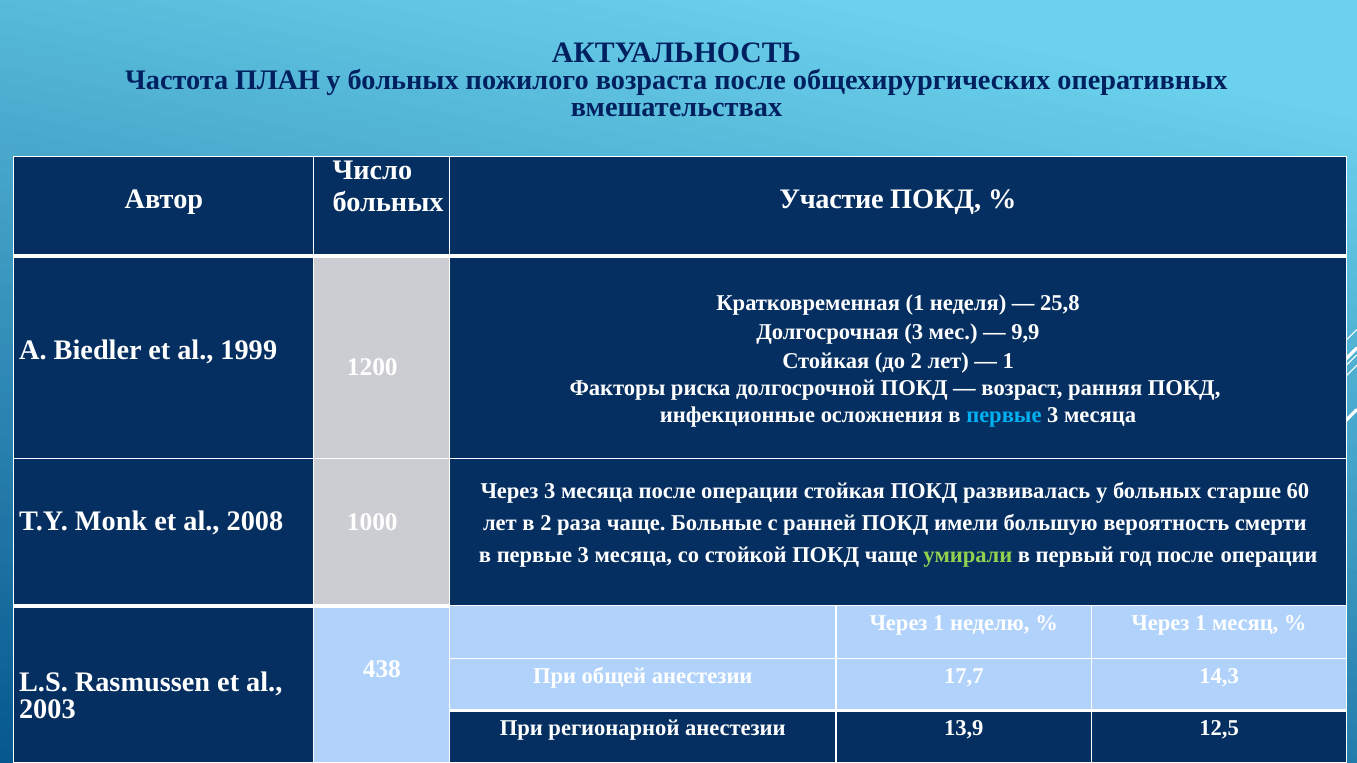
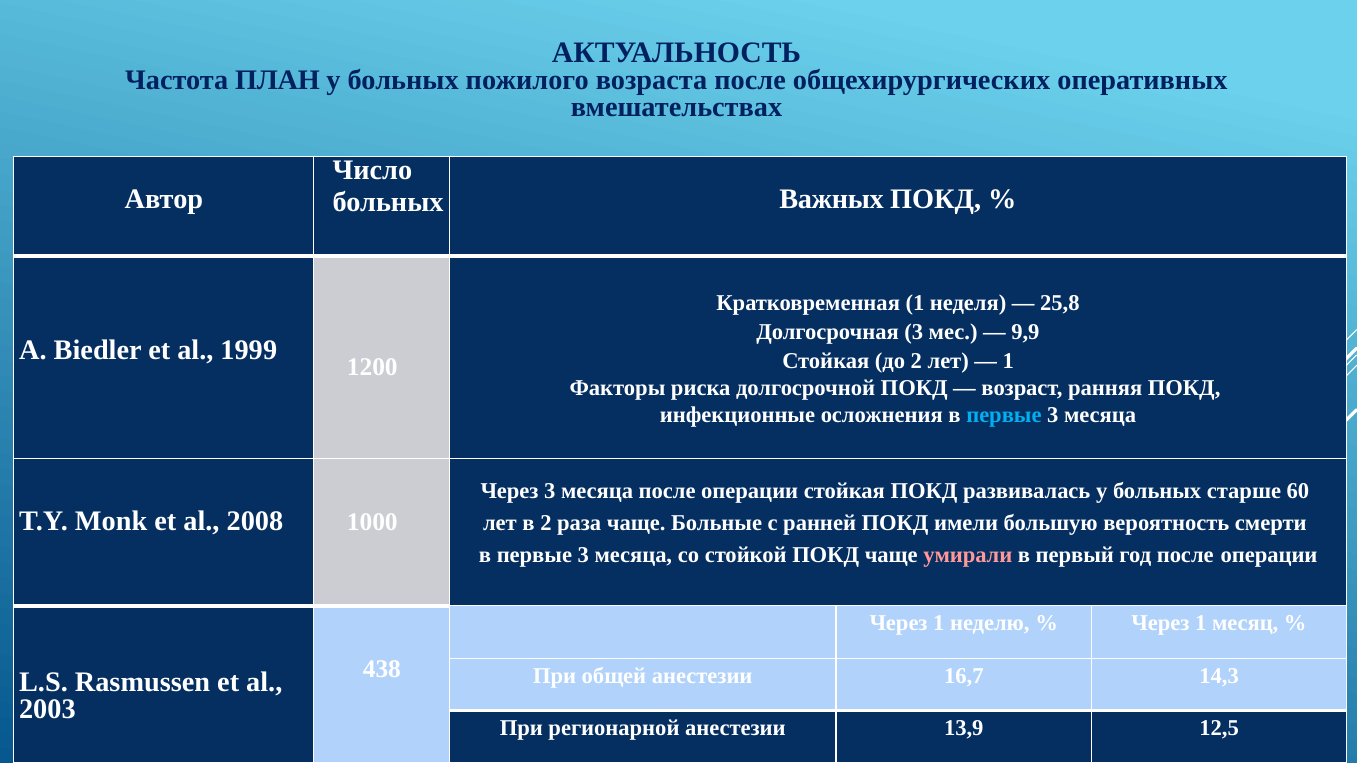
Участие: Участие -> Важных (832, 200)
умирали colour: light green -> pink (968, 556)
17,7: 17,7 -> 16,7 (964, 676)
